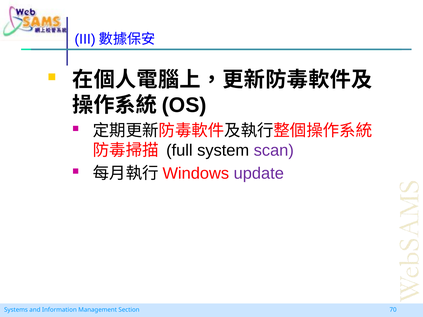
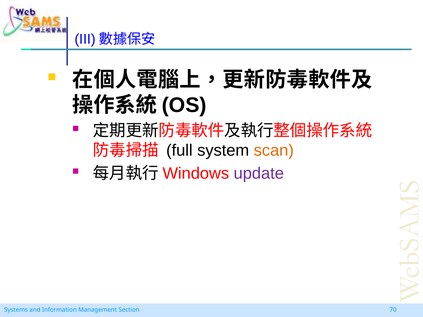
scan colour: purple -> orange (274, 151)
